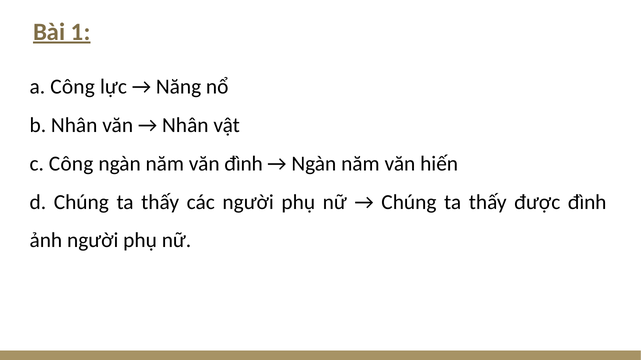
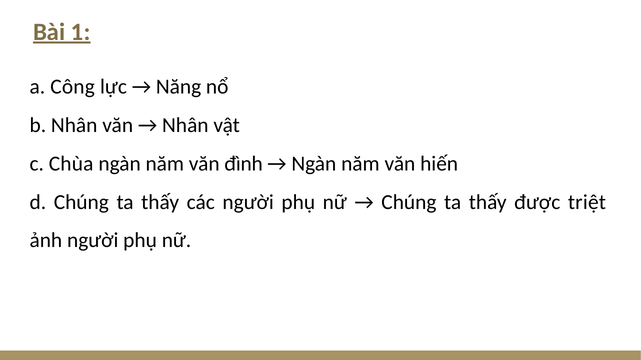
c Công: Công -> Chùa (71, 164)
được đình: đình -> triệt (587, 202)
